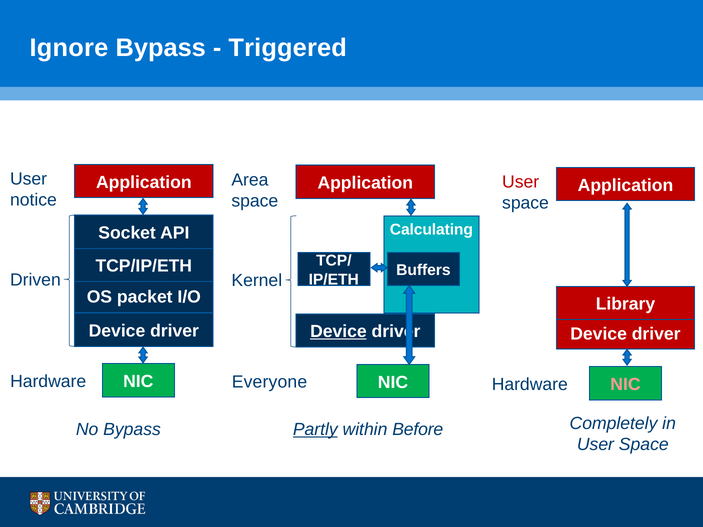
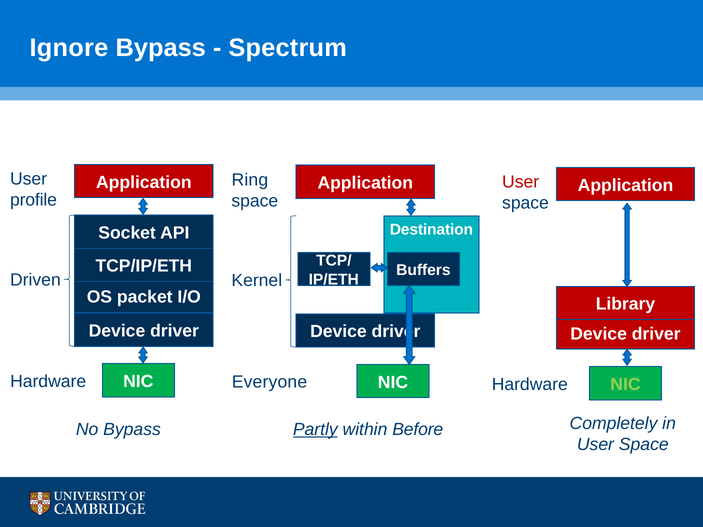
Triggered: Triggered -> Spectrum (288, 48)
Area: Area -> Ring (250, 180)
notice: notice -> profile (33, 200)
Calculating: Calculating -> Destination (431, 230)
Device underline: present -> none (338, 332)
NIC colour: pink -> light green (625, 385)
